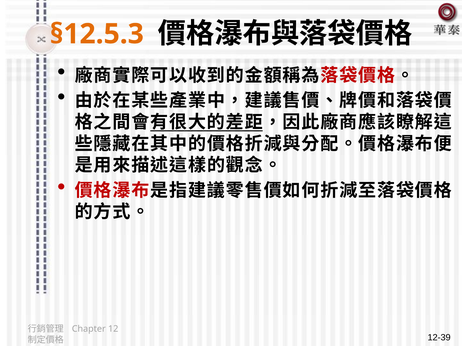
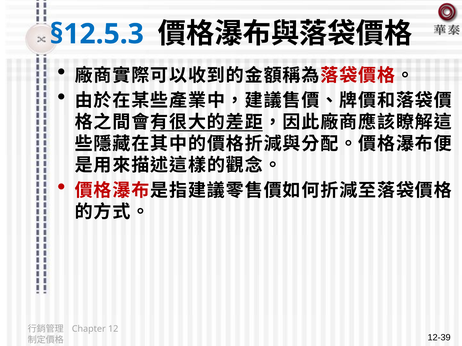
§12.5.3 colour: orange -> blue (97, 34)
